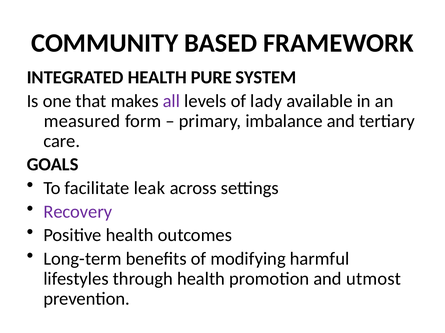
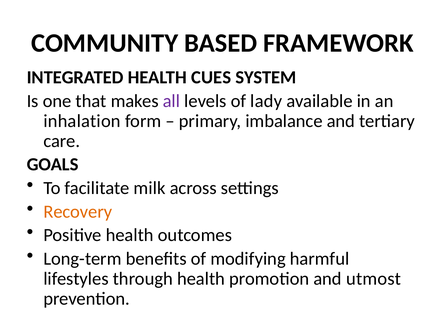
PURE: PURE -> CUES (211, 78)
measured: measured -> inhalation (82, 121)
leak: leak -> milk (150, 188)
Recovery colour: purple -> orange (78, 212)
